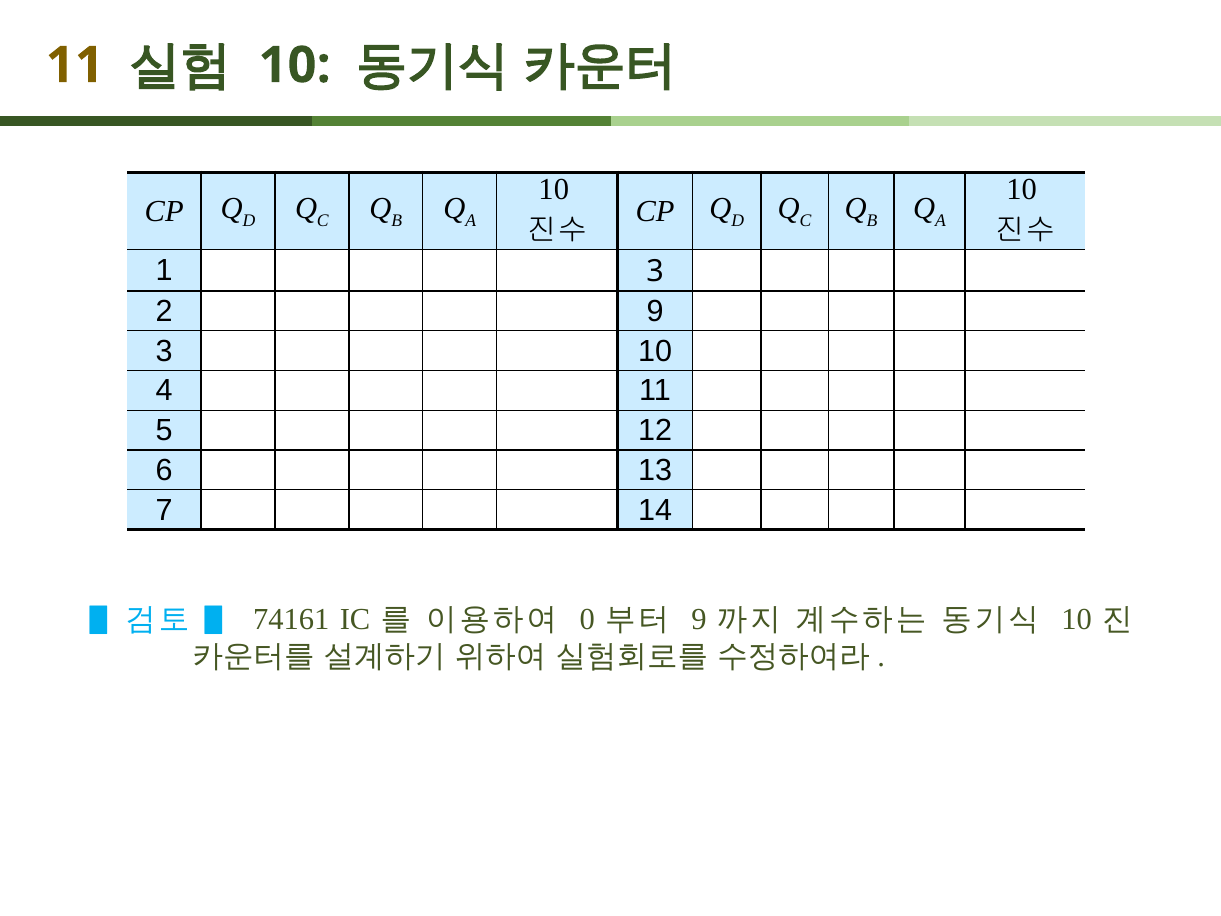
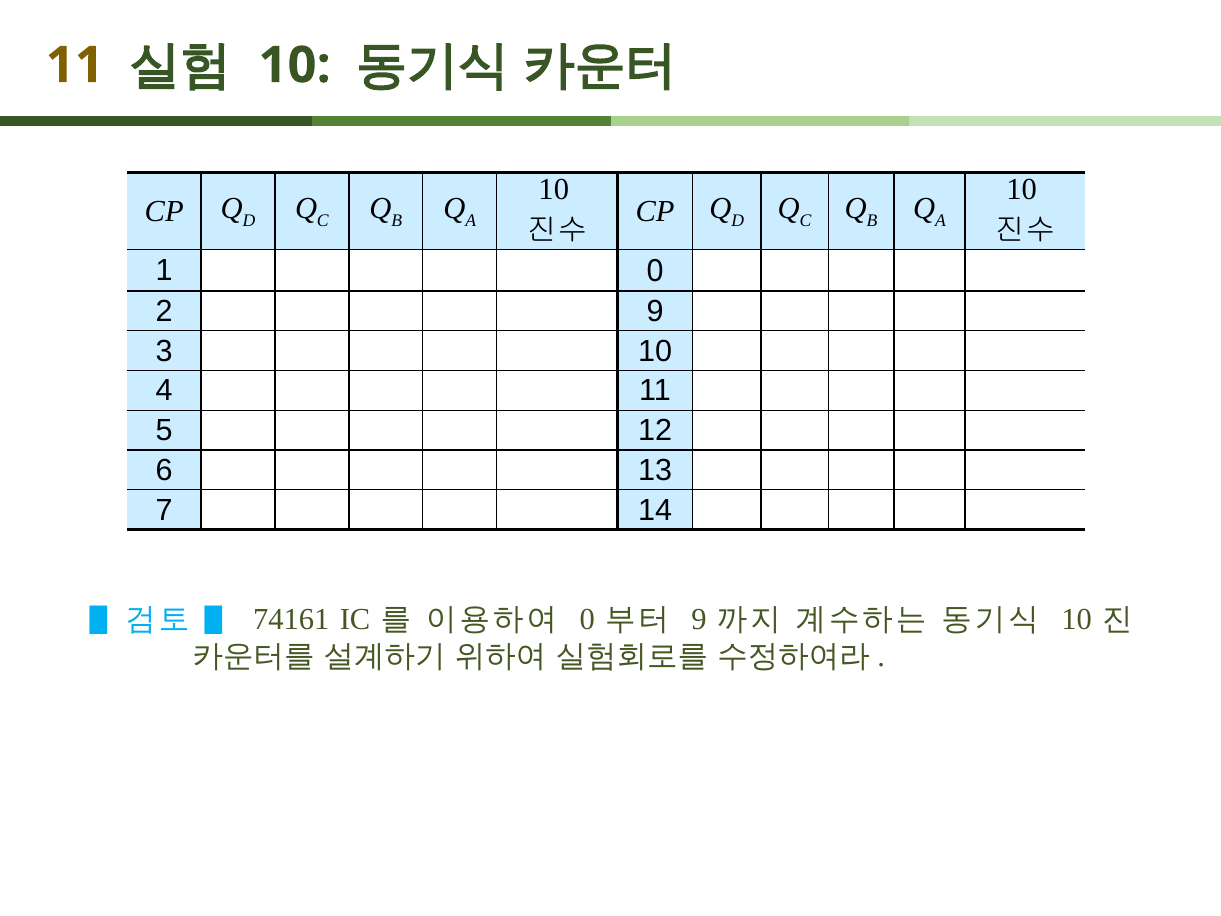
1 3: 3 -> 0 (655, 272)
